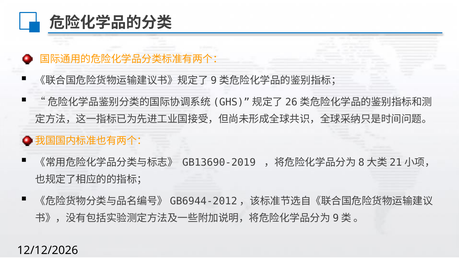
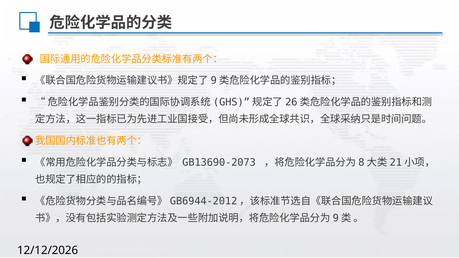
GB13690-2019: GB13690-2019 -> GB13690-2073 (219, 162)
